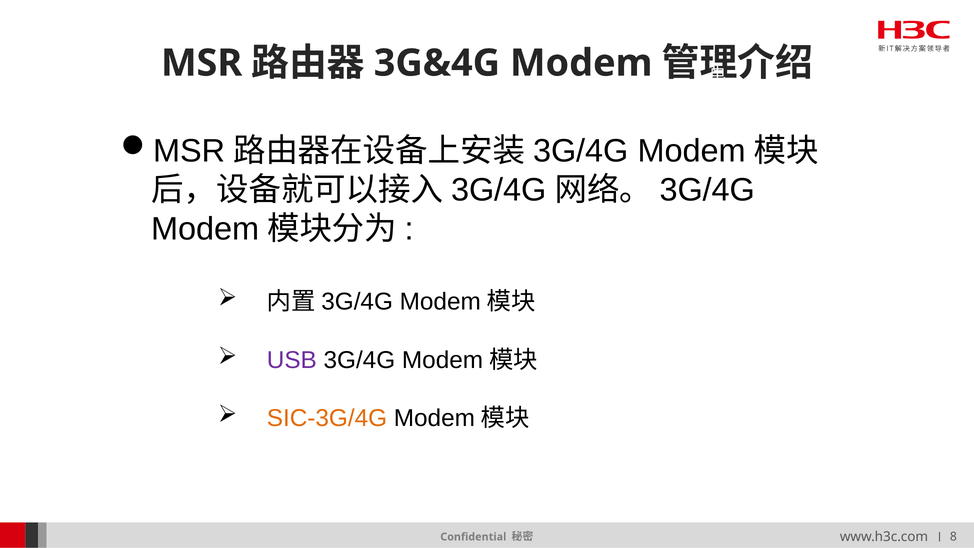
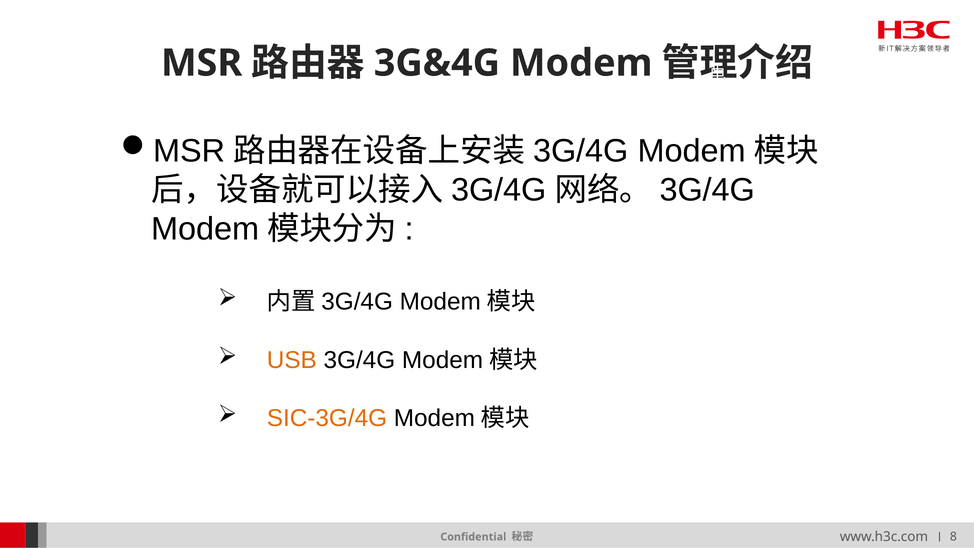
USB colour: purple -> orange (292, 360)
